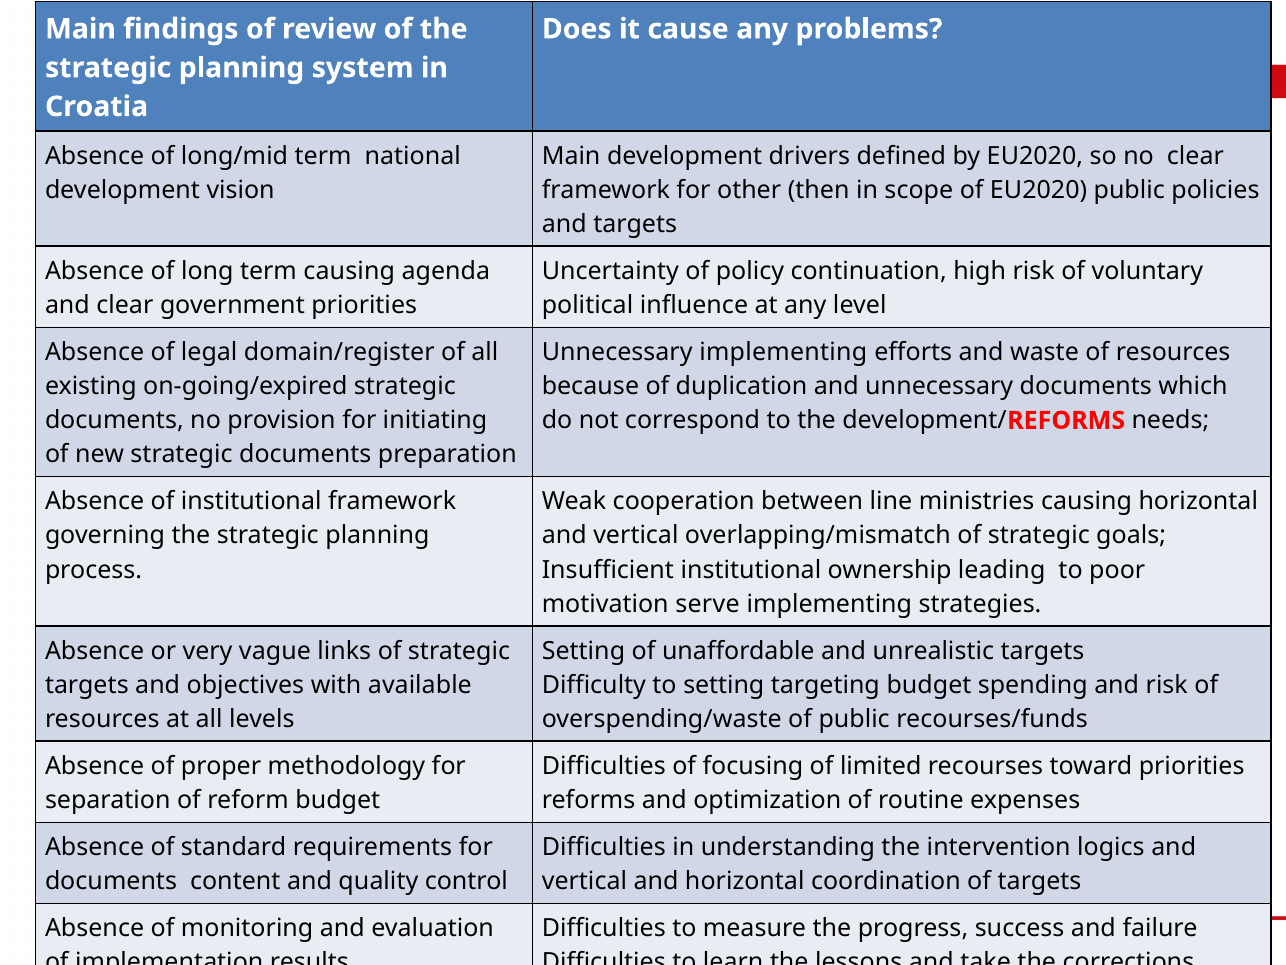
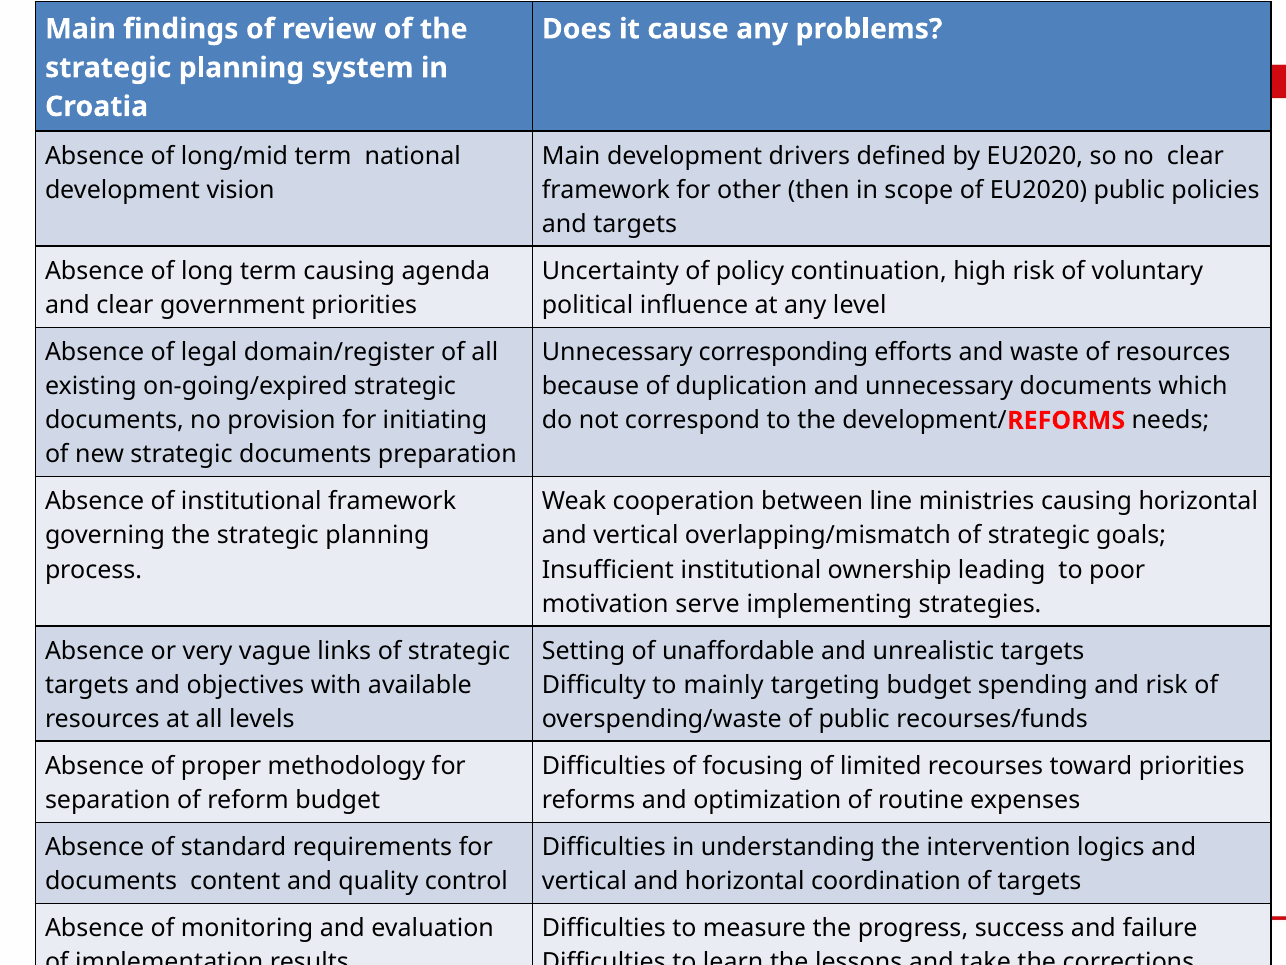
Unnecessary implementing: implementing -> corresponding (784, 352)
to setting: setting -> mainly (724, 685)
